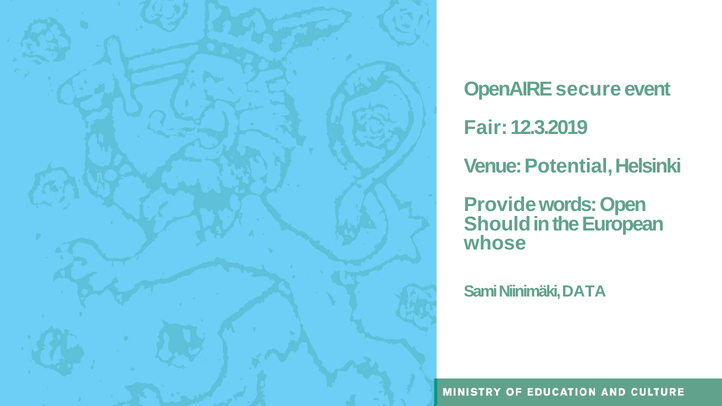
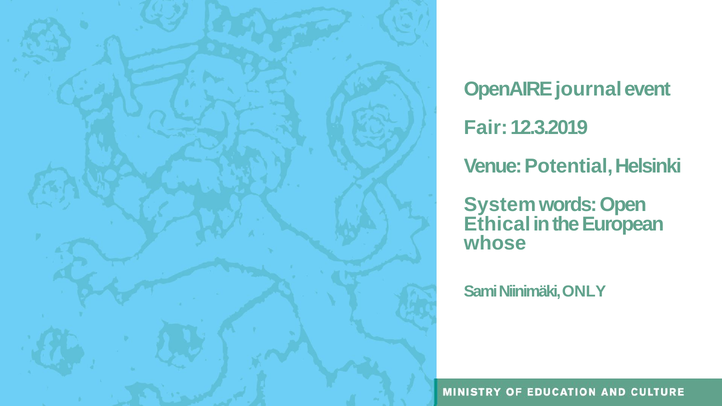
secure: secure -> journal (588, 89)
Provide: Provide -> System (500, 205)
Should: Should -> Ethical (497, 224)
DATA: DATA -> ONLY (584, 292)
